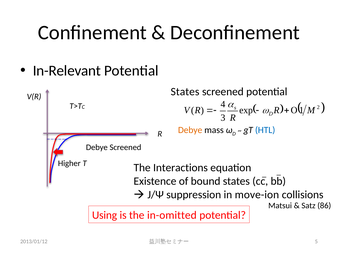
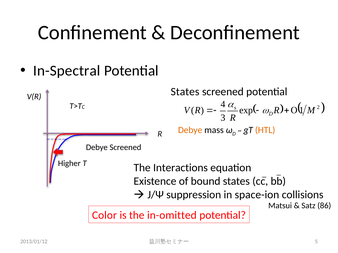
In-Relevant: In-Relevant -> In-Spectral (67, 71)
HTL colour: blue -> orange (265, 130)
move-ion: move-ion -> space-ion (257, 195)
Using: Using -> Color (104, 216)
